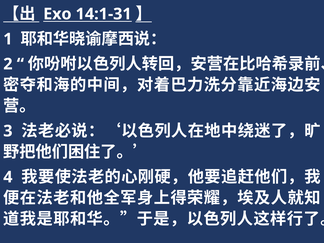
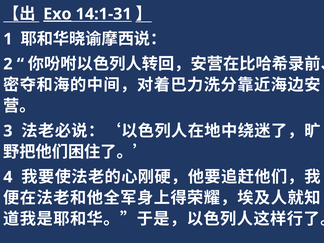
Exo underline: none -> present (57, 14)
